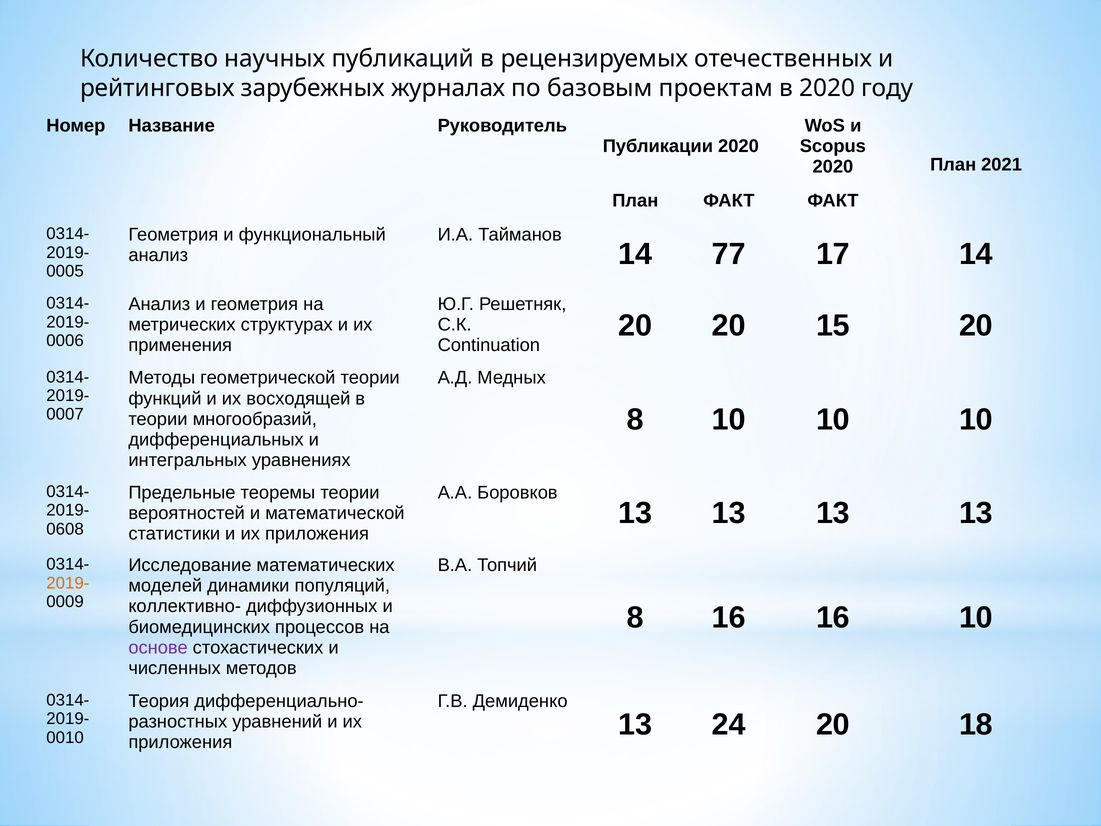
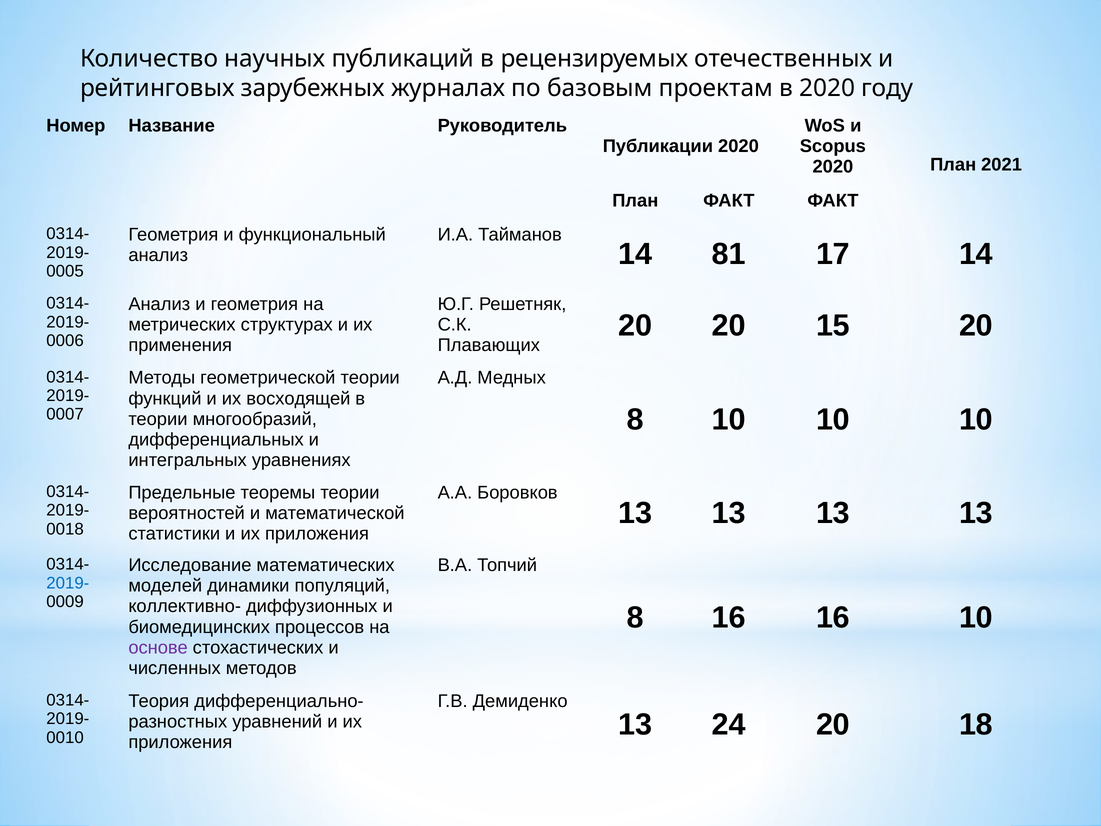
77: 77 -> 81 (729, 254)
Continuation: Continuation -> Плавающих (489, 345)
0608: 0608 -> 0018 (65, 529)
2019- colour: orange -> blue (68, 583)
